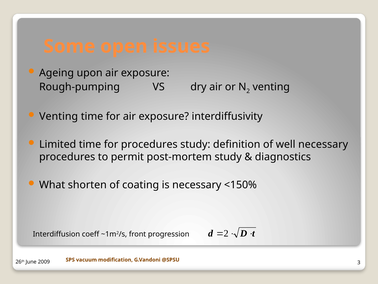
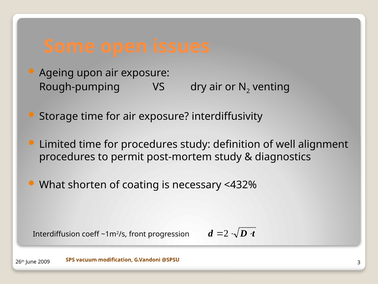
Venting: Venting -> Storage (59, 116)
well necessary: necessary -> alignment (323, 144)
<150%: <150% -> <432% (240, 185)
